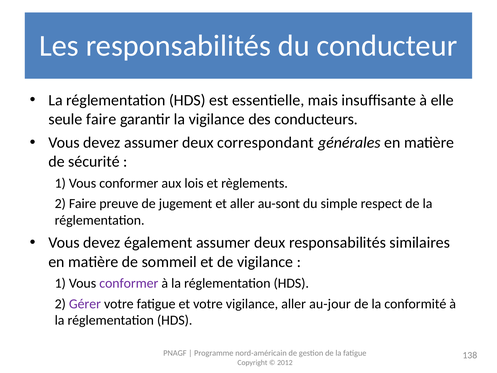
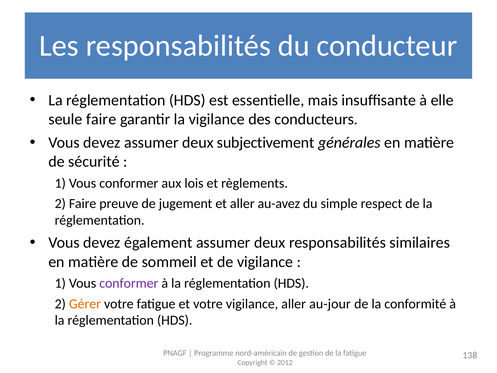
correspondant: correspondant -> subjectivement (266, 143)
au-sont: au-sont -> au-avez (279, 204)
Gérer colour: purple -> orange (85, 304)
